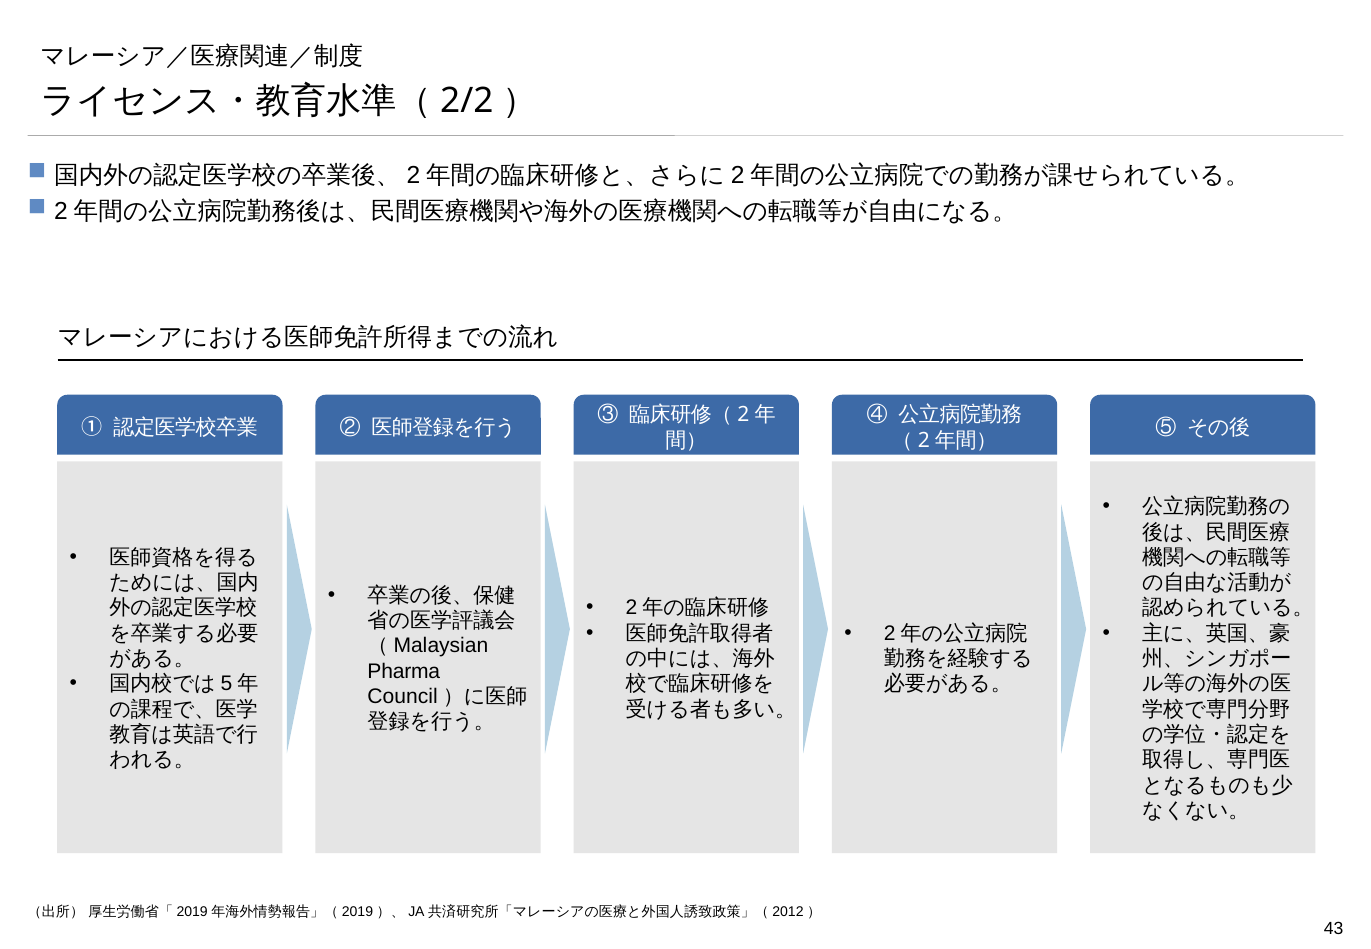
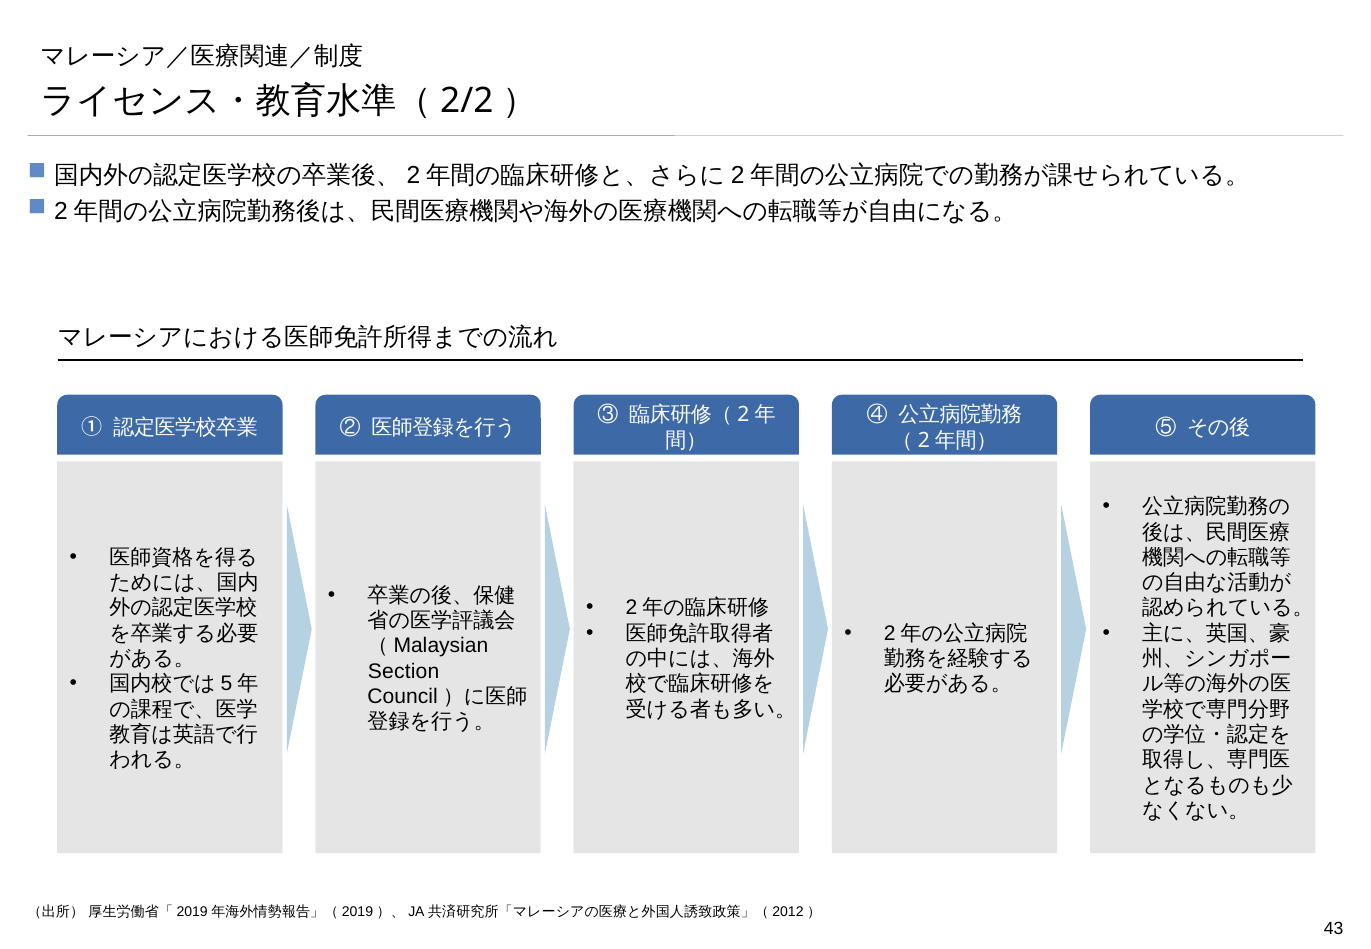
Pharma: Pharma -> Section (404, 671)
